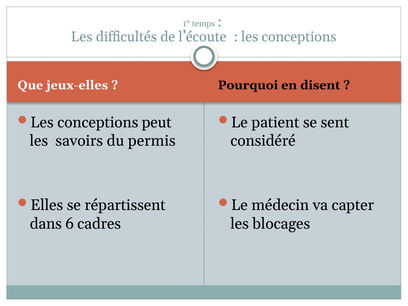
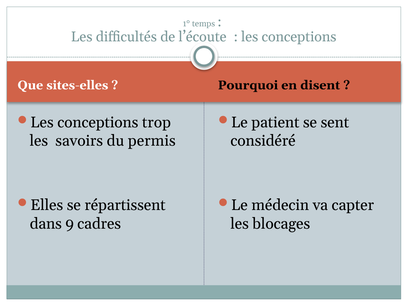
jeux-elles: jeux-elles -> sites-elles (77, 85)
peut: peut -> trop (157, 123)
6: 6 -> 9 (70, 224)
